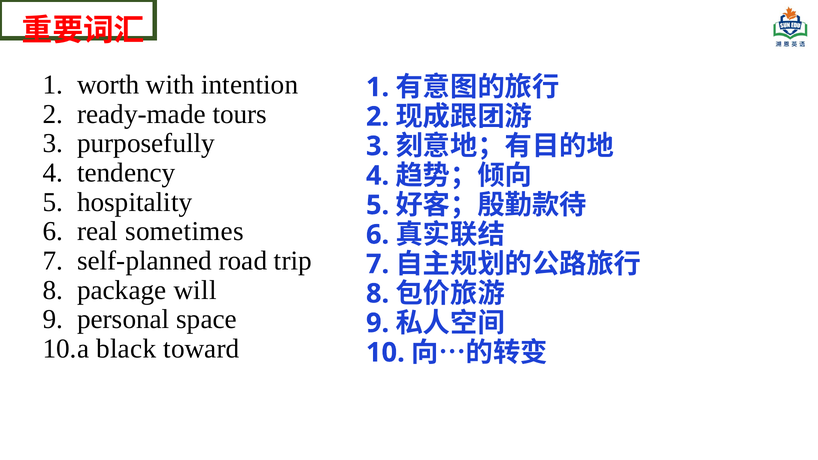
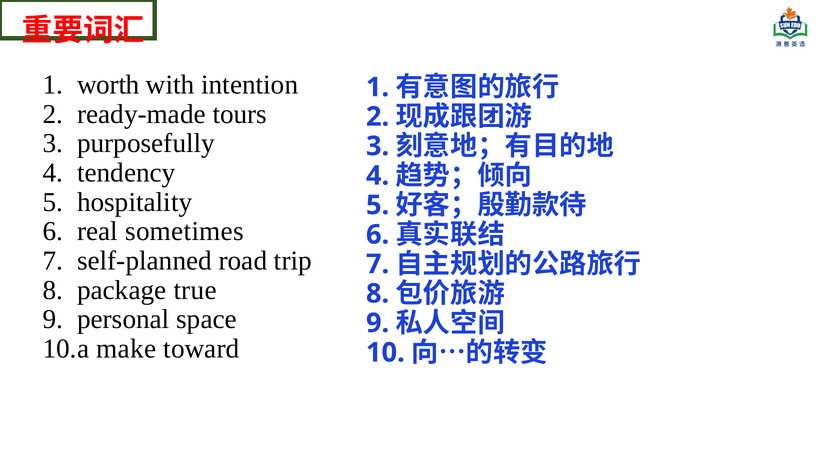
will: will -> true (195, 290)
black: black -> make (126, 349)
